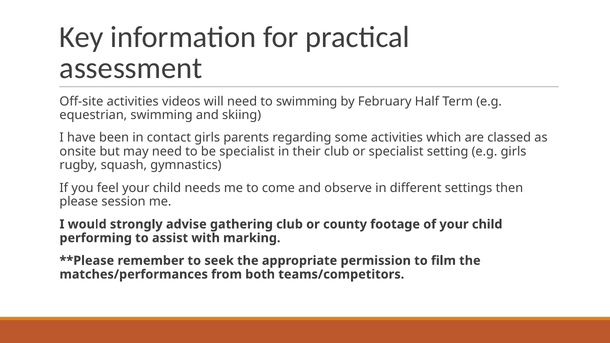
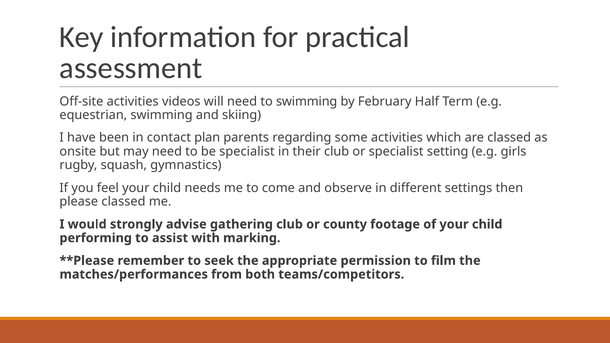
contact girls: girls -> plan (207, 138)
please session: session -> classed (124, 202)
